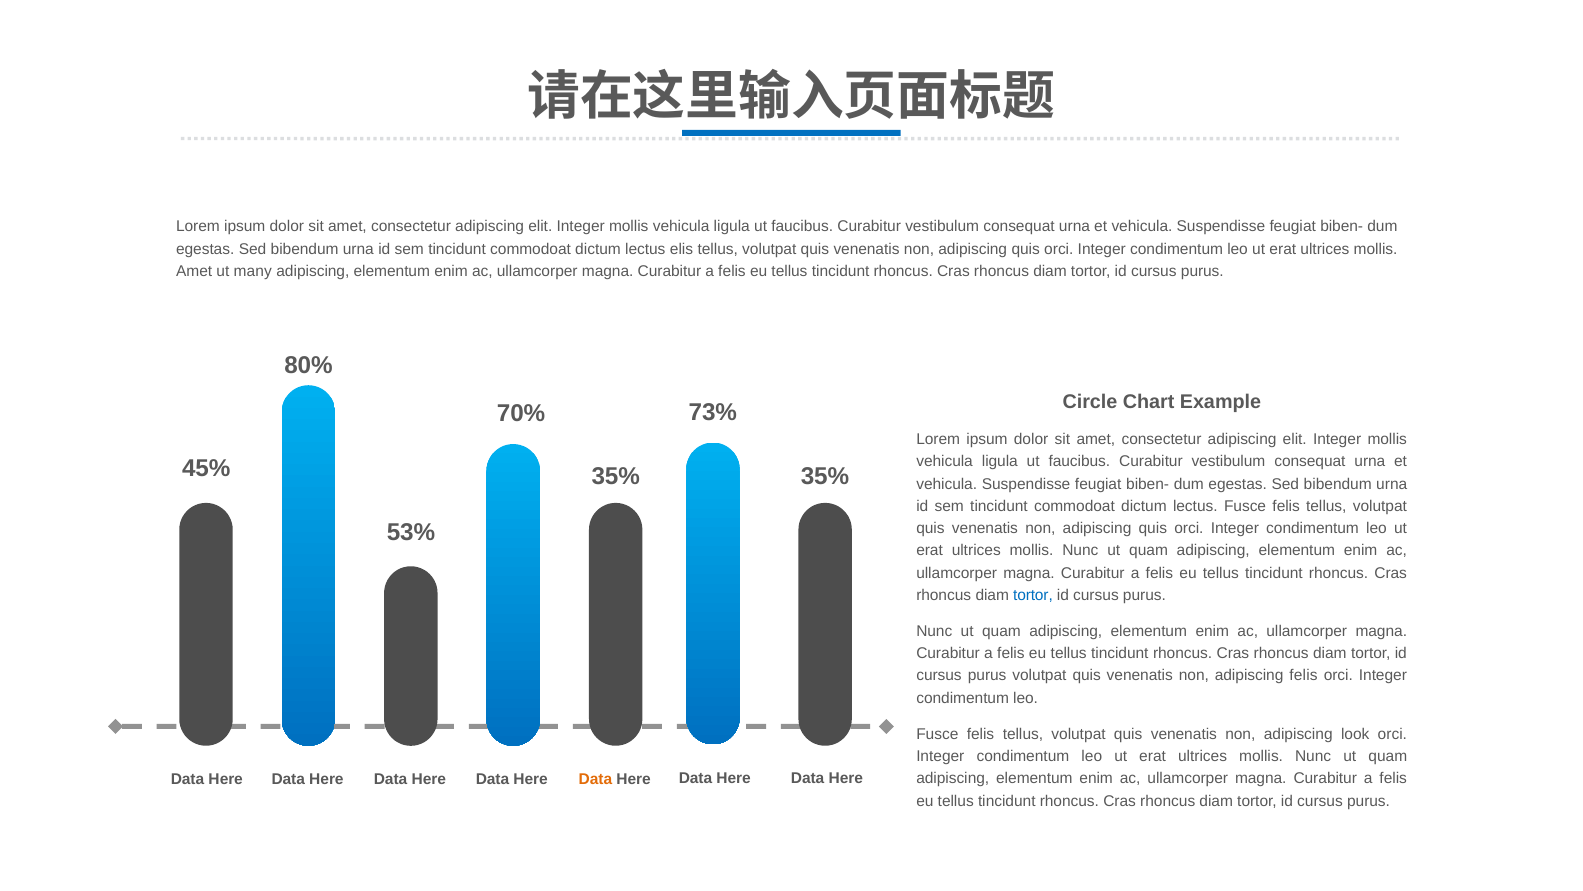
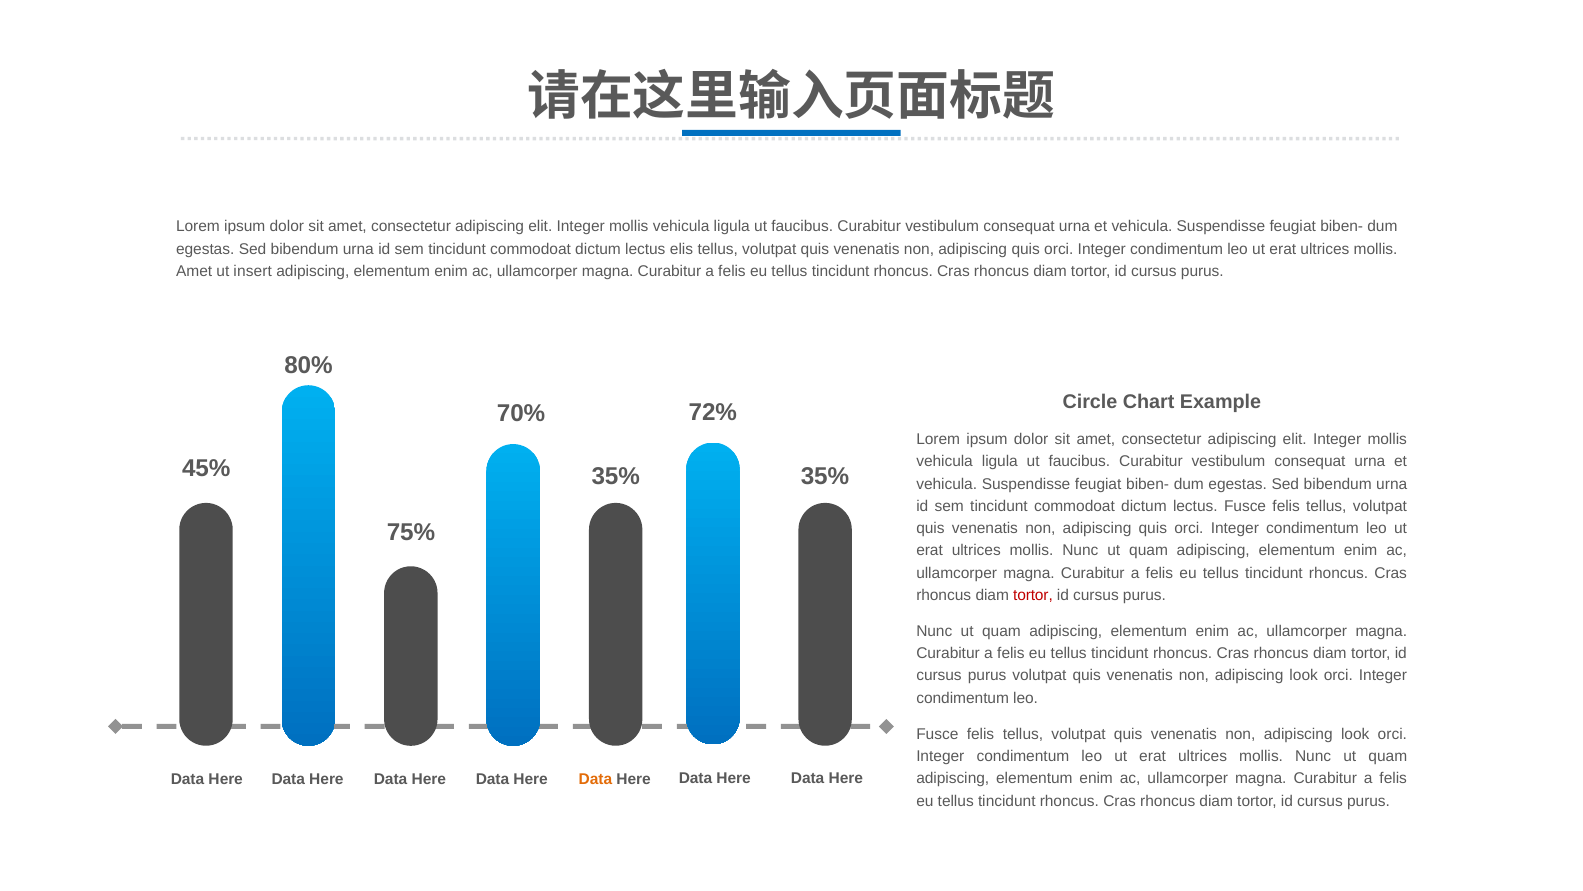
many: many -> insert (253, 271)
73%: 73% -> 72% (713, 413)
53%: 53% -> 75% (411, 532)
tortor colour: blue -> red (1033, 595)
felis: felis -> look (1304, 675)
